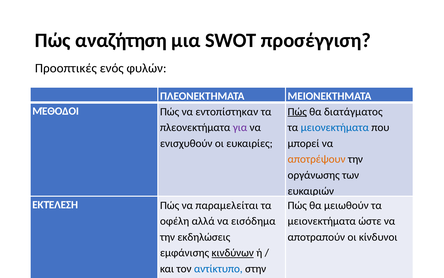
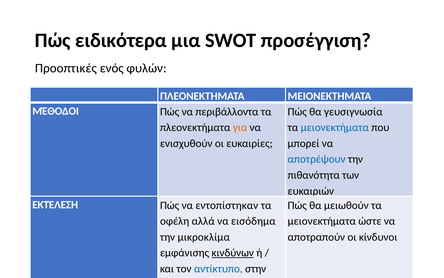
αναζήτηση: αναζήτηση -> ειδικότερα (121, 40)
εντοπίστηκαν: εντοπίστηκαν -> περιβάλλοντα (227, 111)
Πώς underline: present -> none (297, 111)
διατάγματος: διατάγματος -> γευσιγνωσία (353, 111)
για colour: purple -> orange (240, 127)
αποτρέψουν colour: orange -> blue (317, 159)
οργάνωσης: οργάνωσης -> πιθανότητα (314, 175)
παραμελείται: παραμελείται -> εντοπίστηκαν (227, 205)
εκδηλώσεις: εκδηλώσεις -> μικροκλίμα (204, 237)
